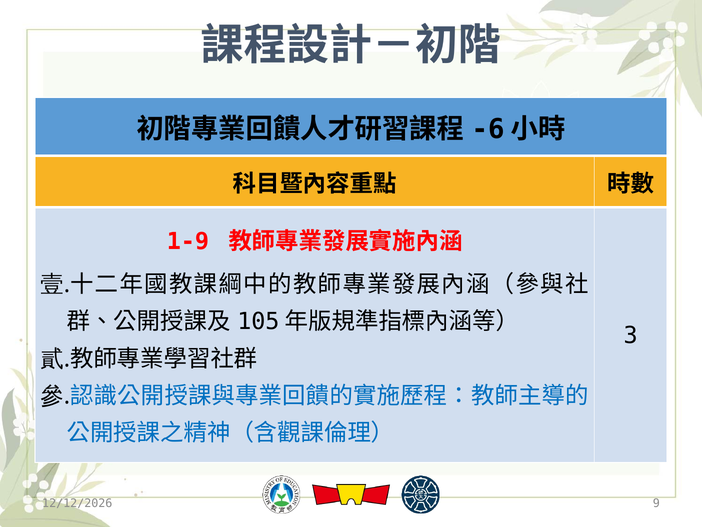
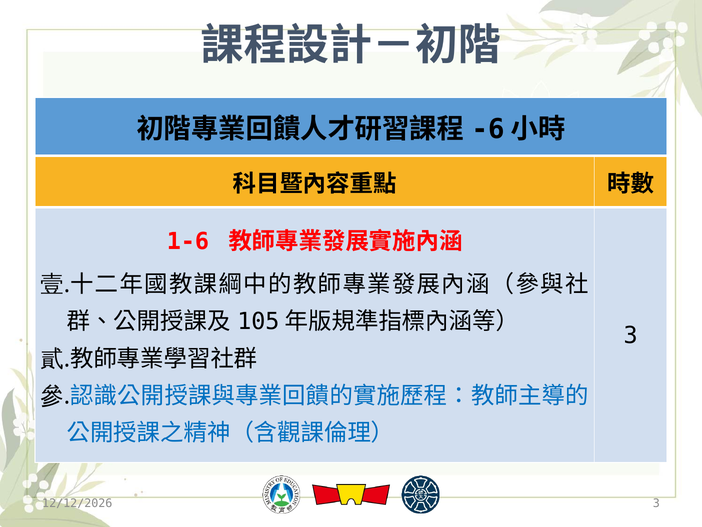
1-9: 1-9 -> 1-6 (188, 241)
9: 9 -> 3 (656, 503)
